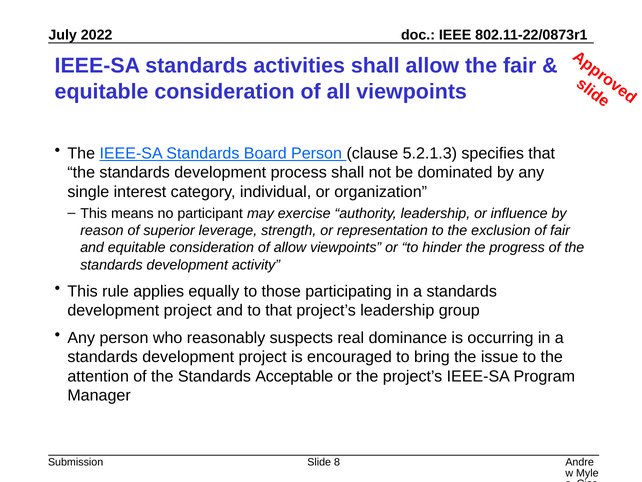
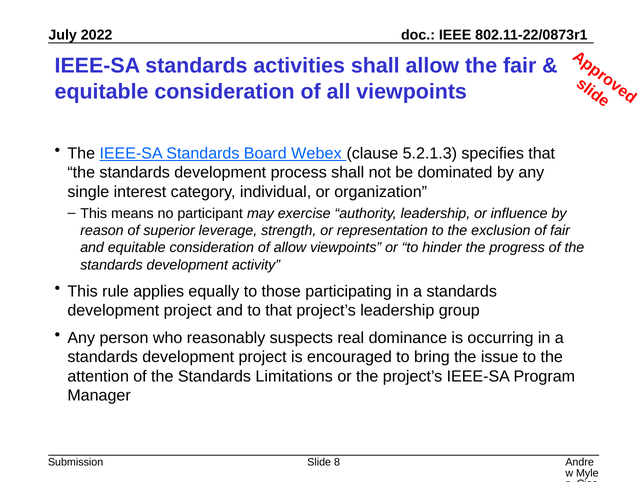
Board Person: Person -> Webex (316, 153)
Acceptable: Acceptable -> Limitations (294, 376)
